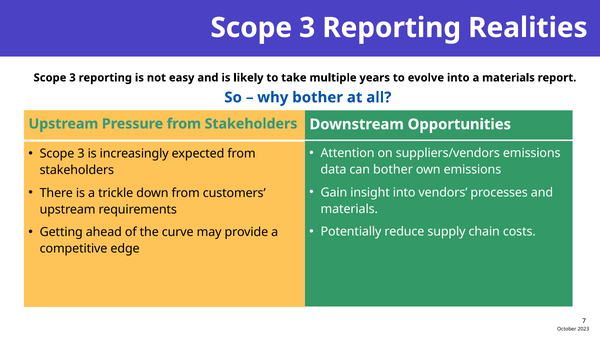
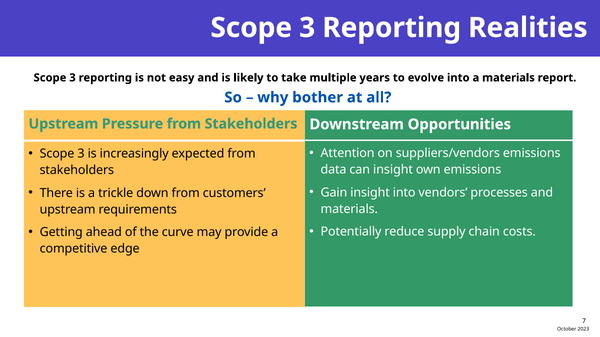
can bother: bother -> insight (393, 170)
